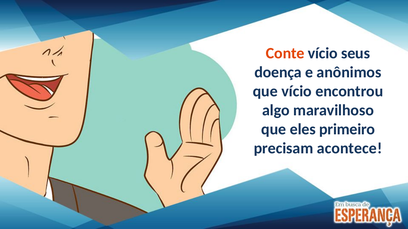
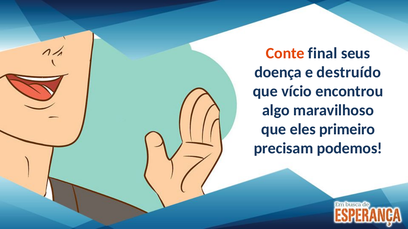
Conte vício: vício -> final (323, 53)
anônimos: anônimos -> destruído (349, 73)
acontece: acontece -> podemos (350, 149)
